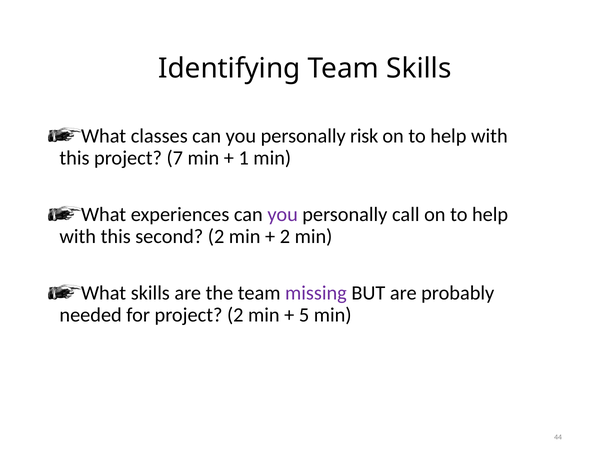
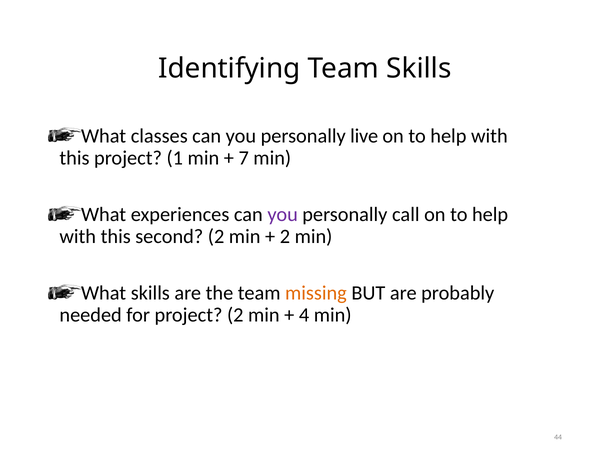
risk: risk -> live (364, 136)
7: 7 -> 1 (175, 158)
1: 1 -> 7 (244, 158)
missing colour: purple -> orange (316, 293)
5: 5 -> 4 (304, 315)
